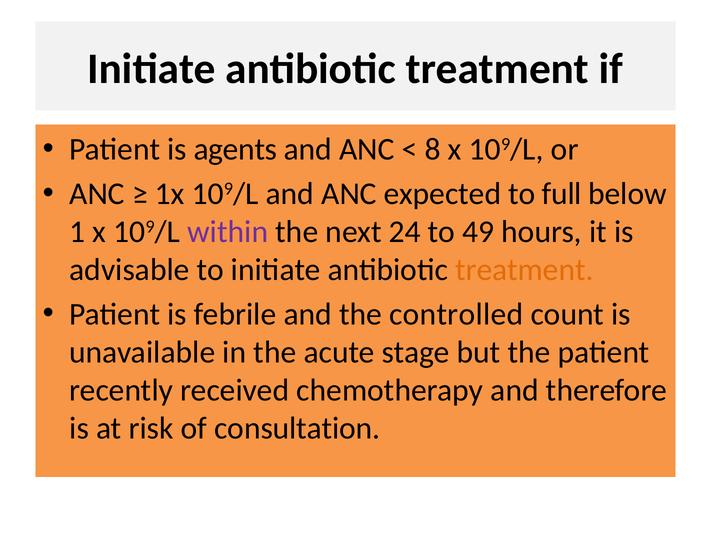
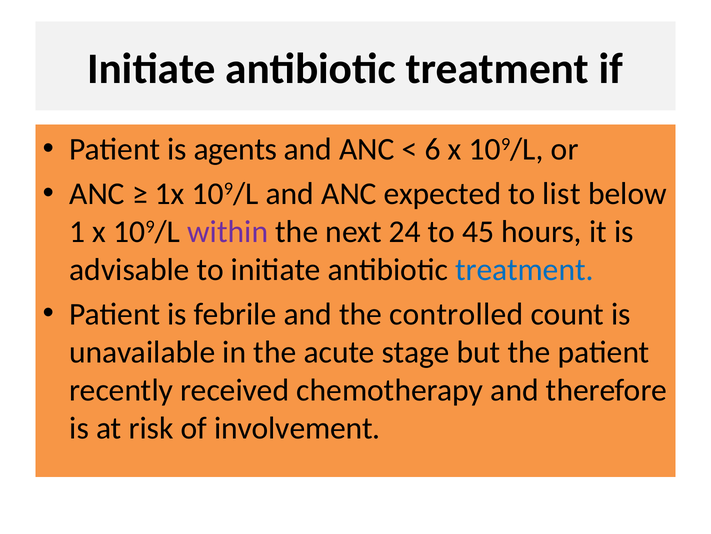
8: 8 -> 6 (433, 149)
full: full -> list (562, 193)
49: 49 -> 45 (478, 231)
treatment colour: orange -> blue (524, 269)
consultation: consultation -> involvement (297, 428)
